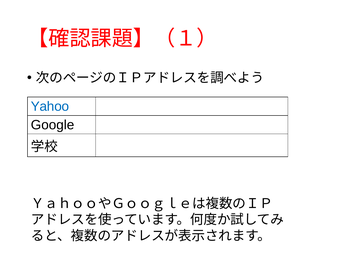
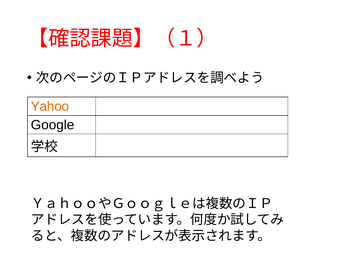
Yahoo colour: blue -> orange (50, 107)
